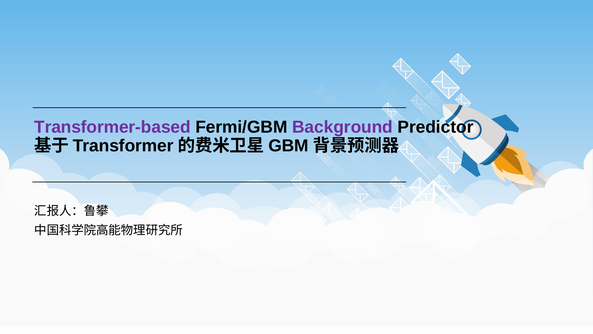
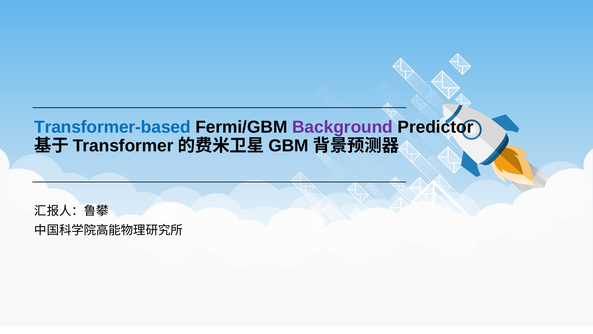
Transformer-based colour: purple -> blue (112, 127)
